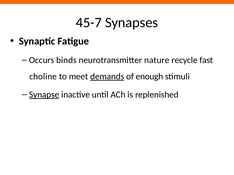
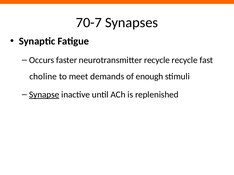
45-7: 45-7 -> 70-7 (89, 23)
binds: binds -> faster (67, 60)
neurotransmitter nature: nature -> recycle (157, 60)
demands underline: present -> none (107, 77)
